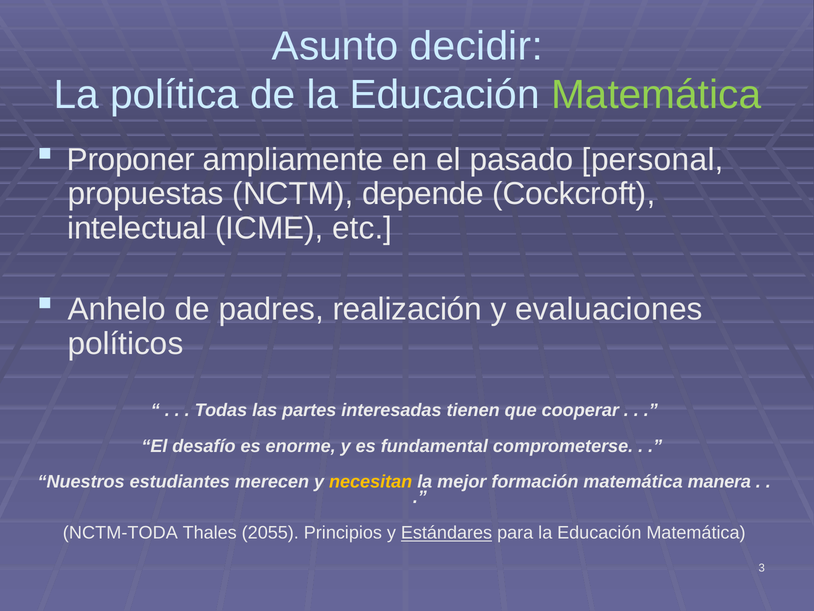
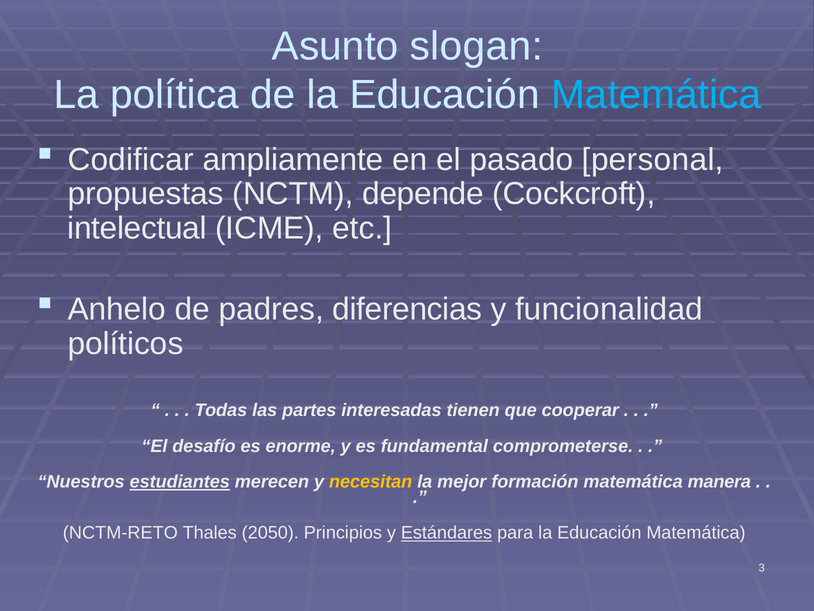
decidir: decidir -> slogan (476, 46)
Matemática colour: light green -> light blue (656, 95)
Proponer: Proponer -> Codificar (131, 160)
realización: realización -> diferencias (407, 309)
evaluaciones: evaluaciones -> funcionalidad (609, 309)
estudiantes underline: none -> present (180, 482)
NCTM-TODA: NCTM-TODA -> NCTM-RETO (120, 533)
2055: 2055 -> 2050 (270, 533)
